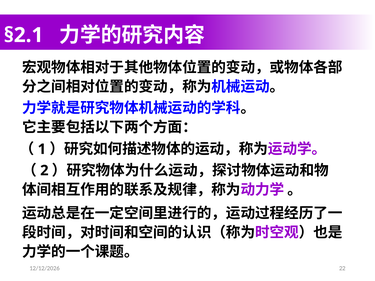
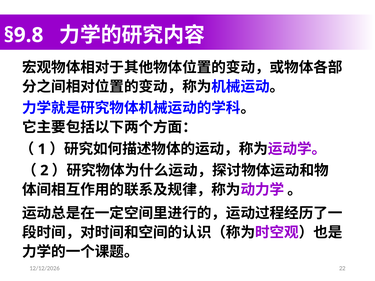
§2.1: §2.1 -> §9.8 (24, 35)
